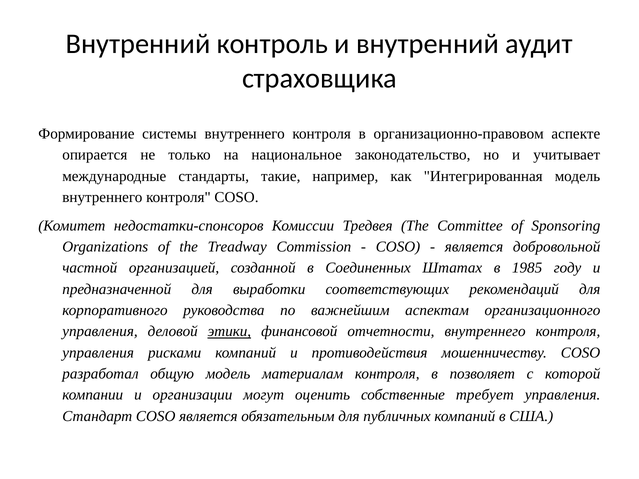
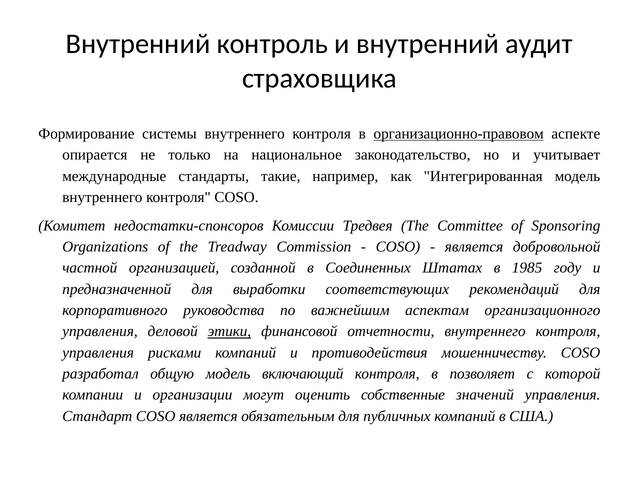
организационно-правовом underline: none -> present (459, 134)
материалам: материалам -> включающий (303, 374)
требует: требует -> значений (485, 395)
